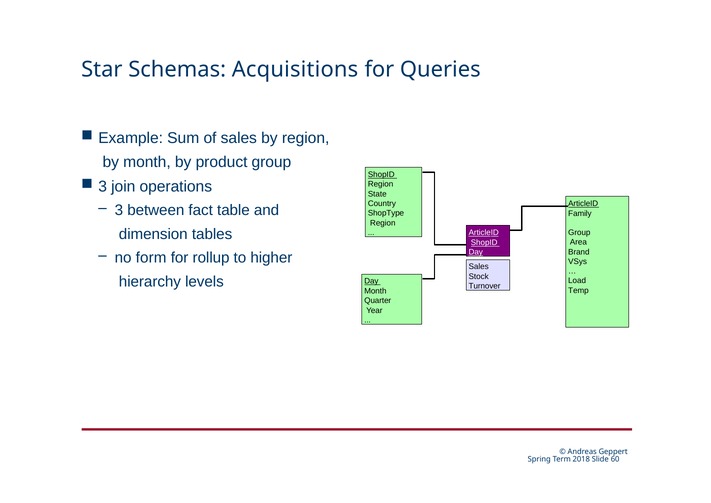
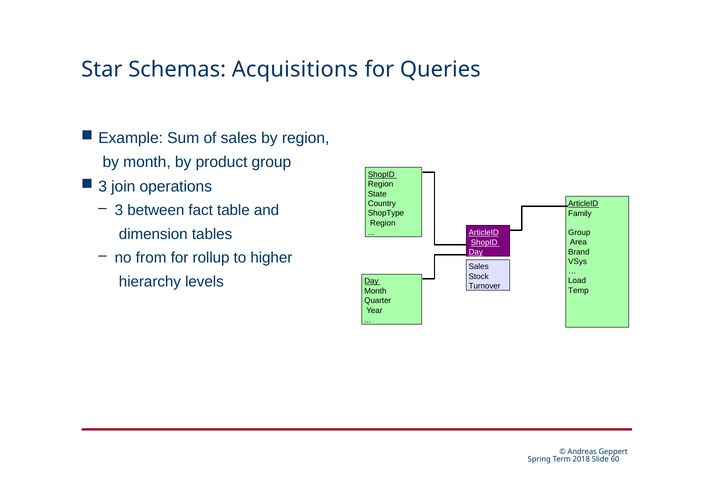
form: form -> from (151, 258)
